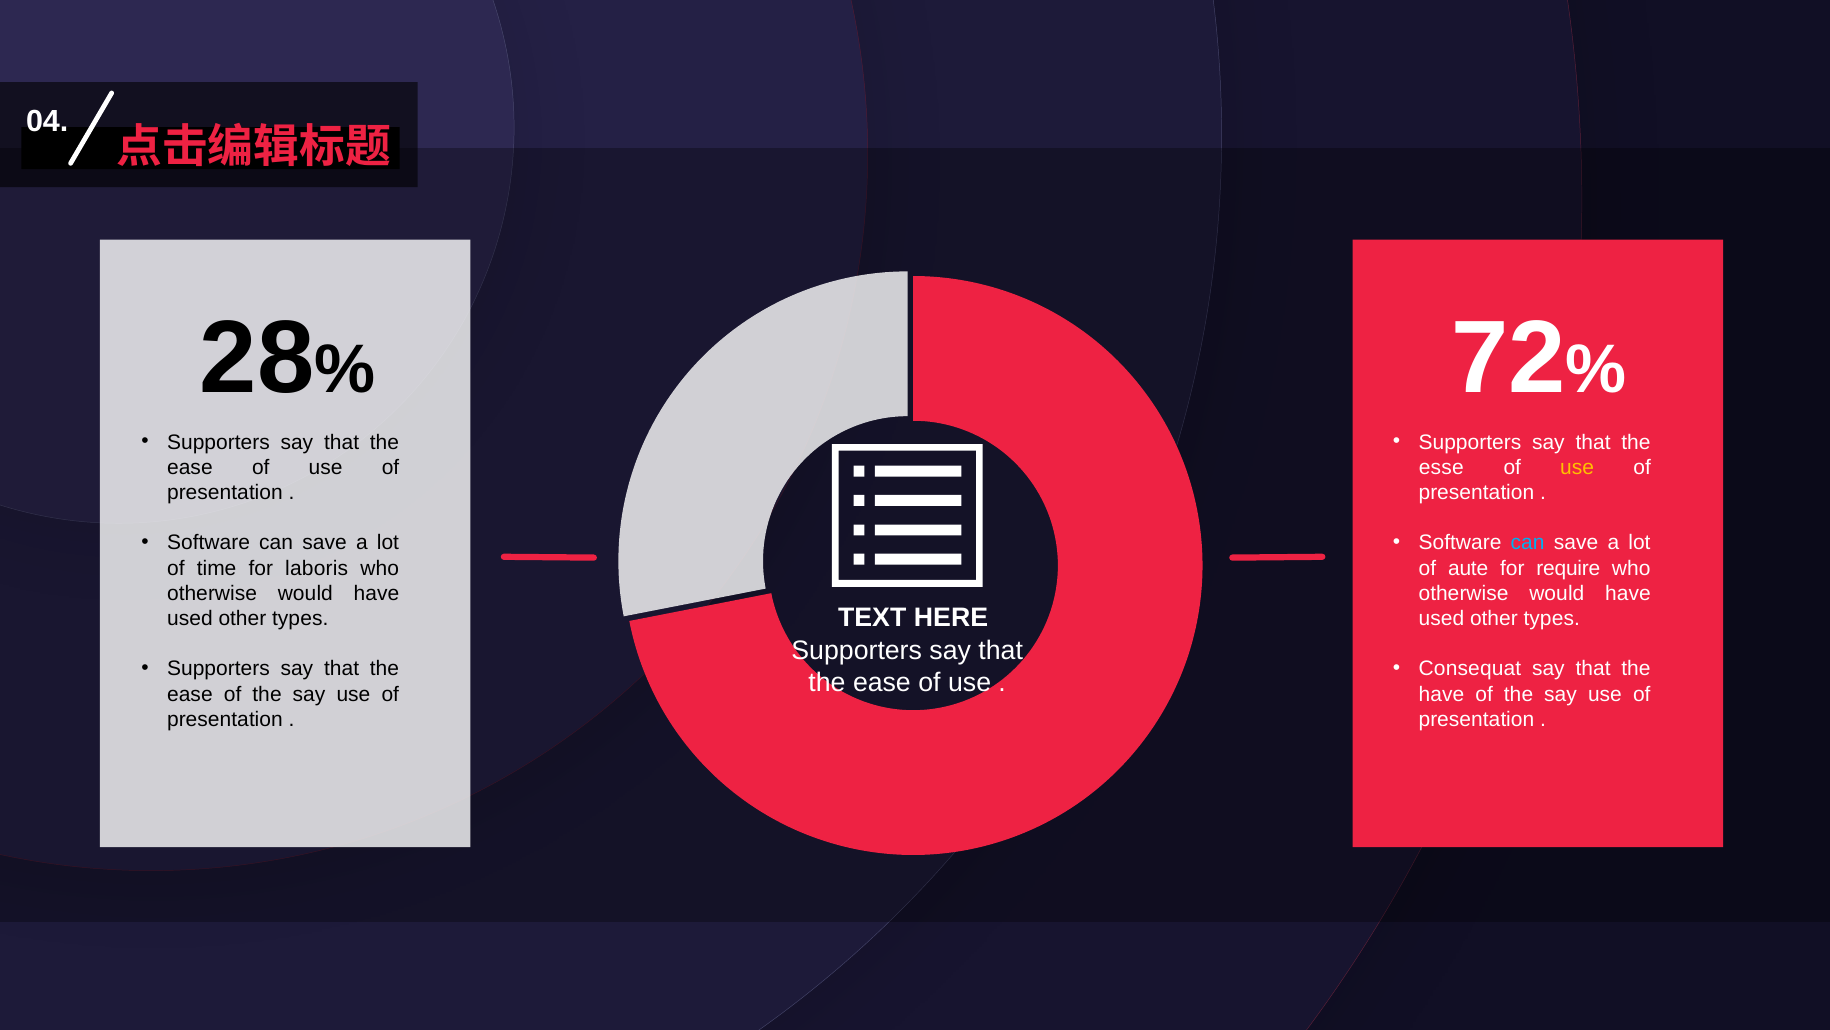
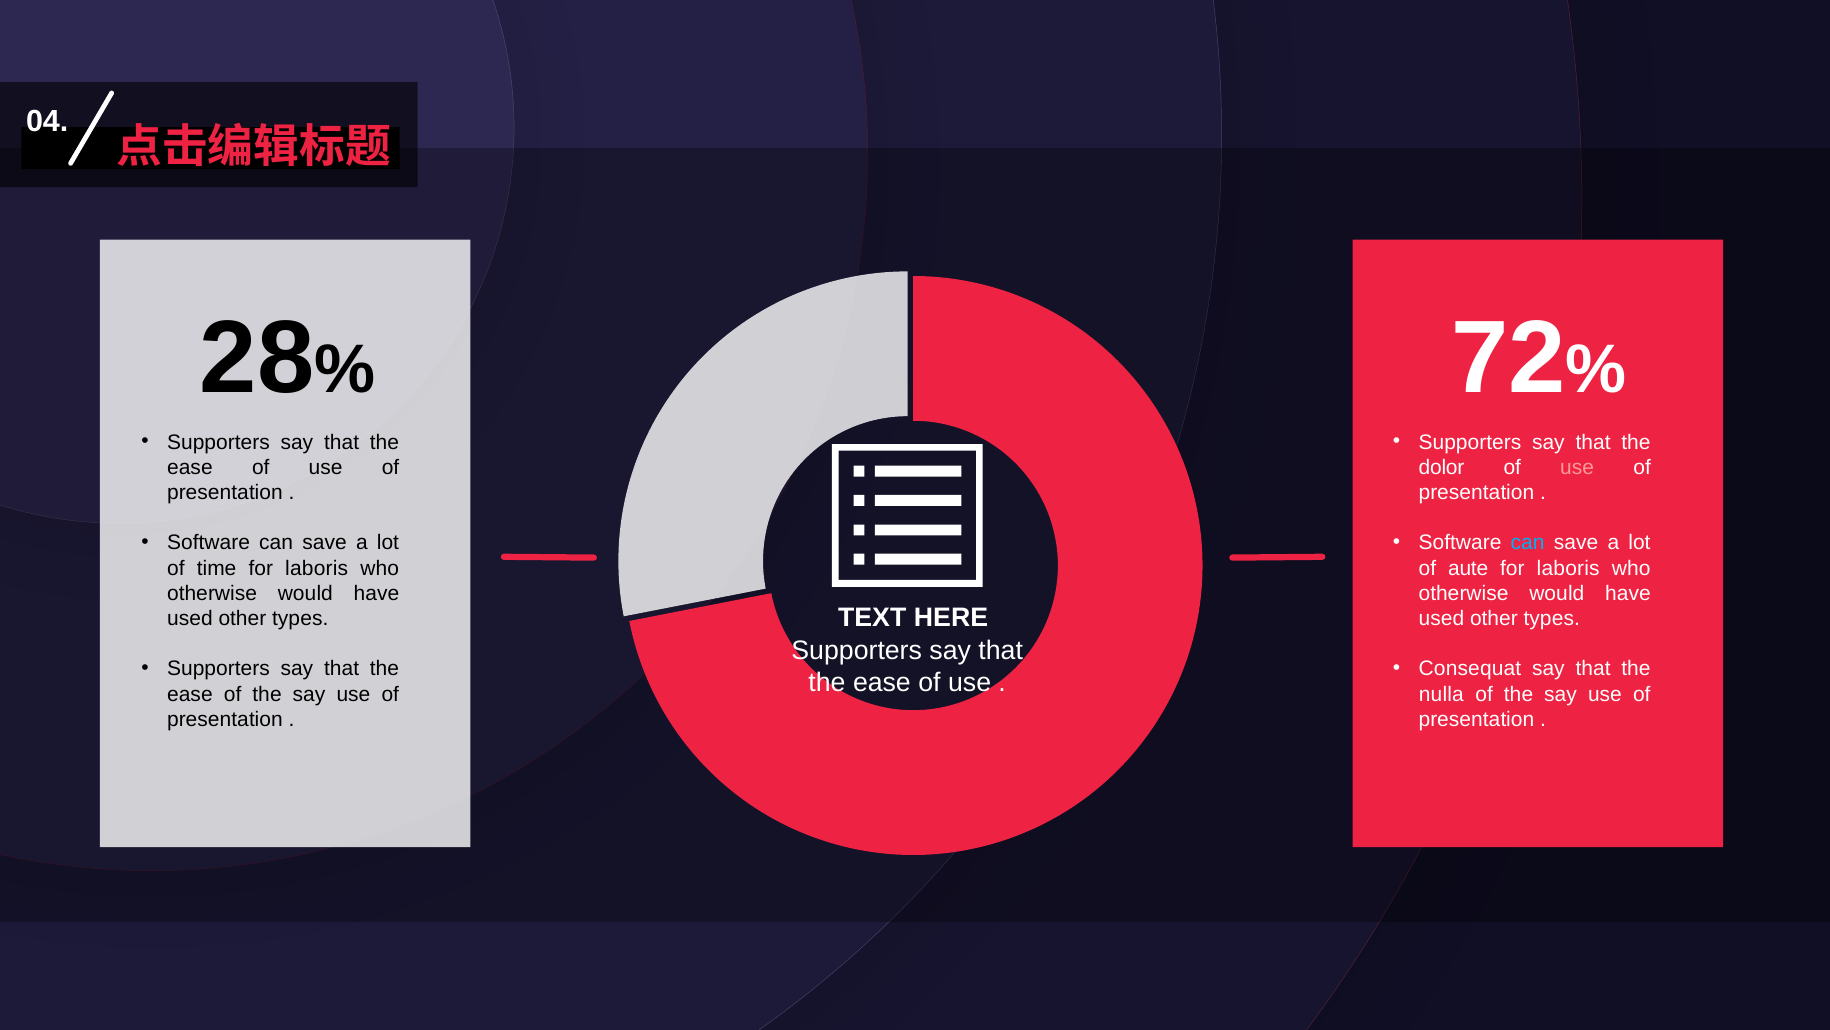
esse: esse -> dolor (1442, 467)
use colour: yellow -> pink (1577, 467)
require: require -> laboris (1568, 568)
have: have -> nulla (1441, 694)
